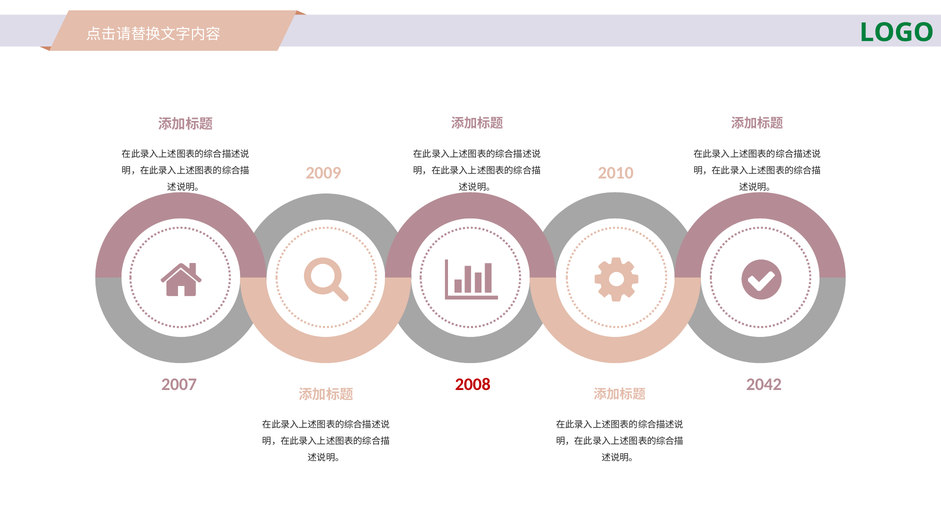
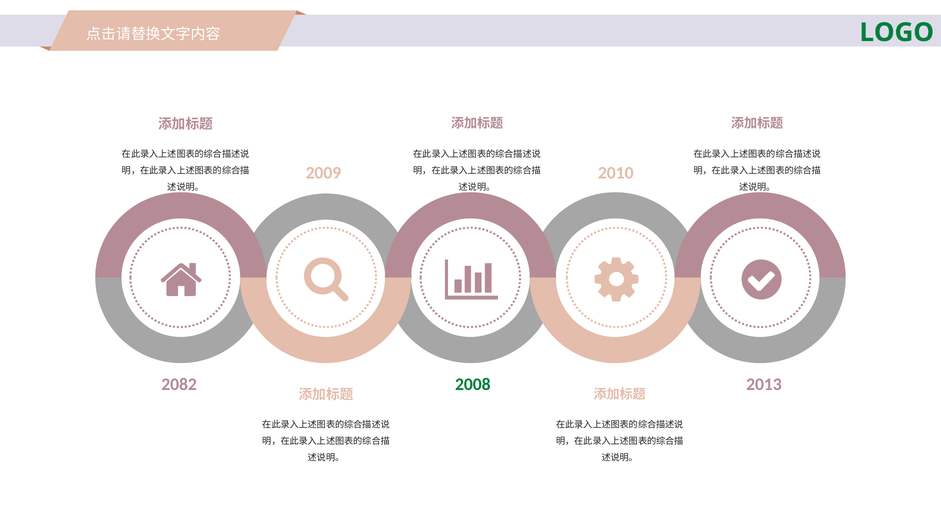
2007: 2007 -> 2082 (179, 384)
2008 colour: red -> green (473, 384)
2042: 2042 -> 2013 (764, 384)
